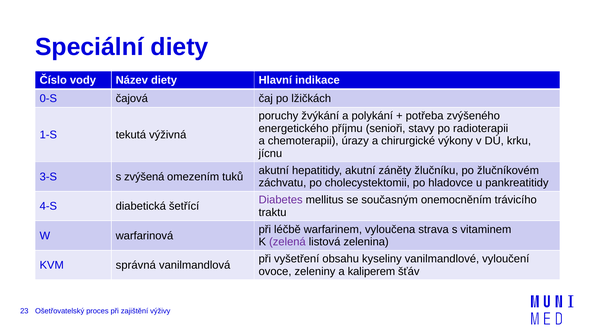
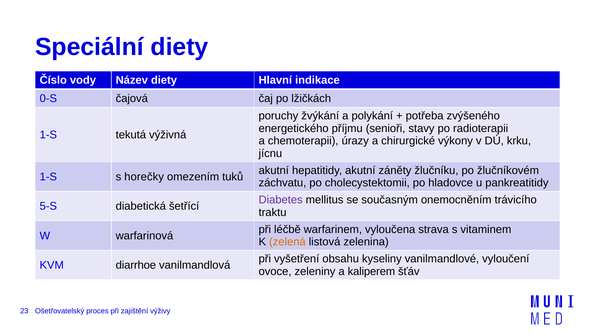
3-S: 3-S -> 1-S (48, 177)
zvýšená: zvýšená -> horečky (144, 177)
4-S: 4-S -> 5-S (48, 206)
zelená colour: purple -> orange (287, 242)
správná: správná -> diarrhoe (136, 265)
